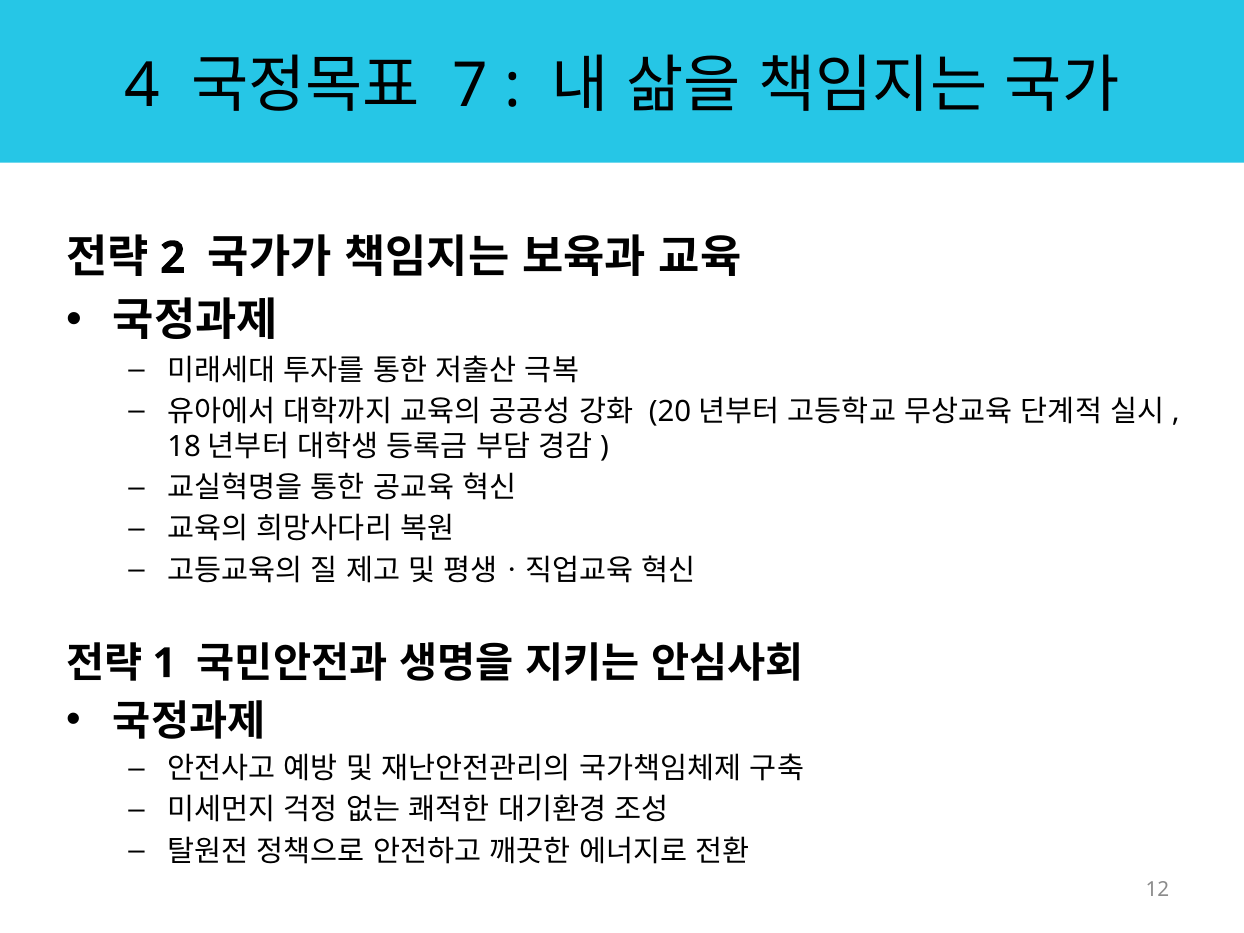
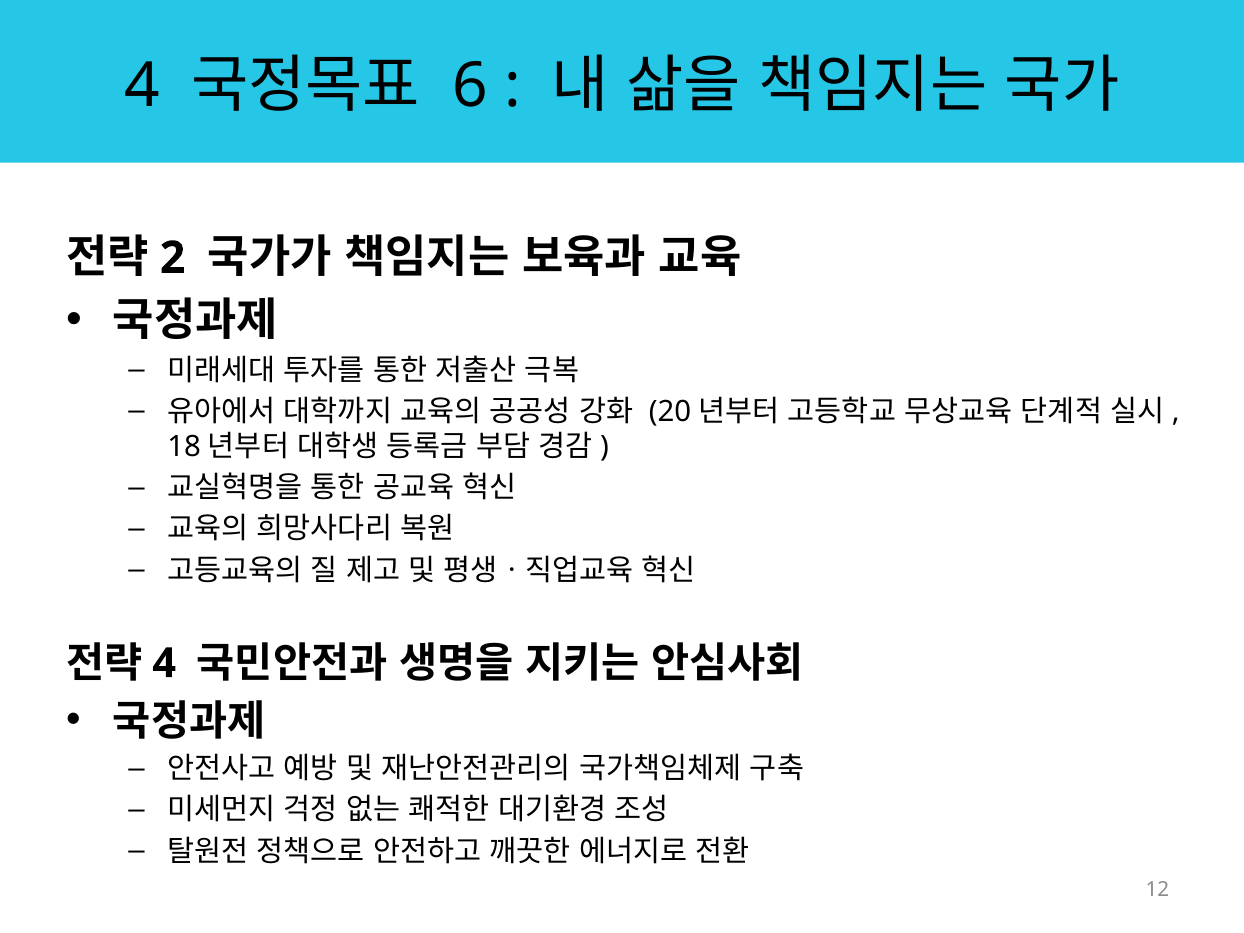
7: 7 -> 6 (470, 86)
1: 1 -> 4 (164, 663)
